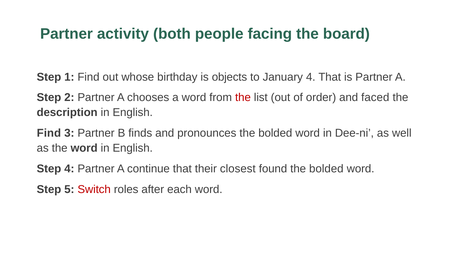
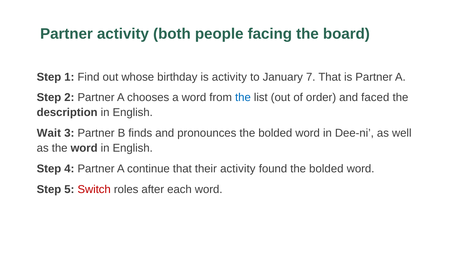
is objects: objects -> activity (229, 77)
January 4: 4 -> 7 (311, 77)
the colour: red -> blue (243, 97)
Find: Find -> Wait (49, 133)
their closest: closest -> activity (238, 168)
